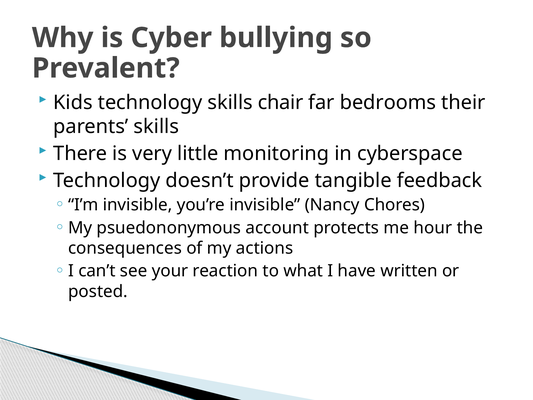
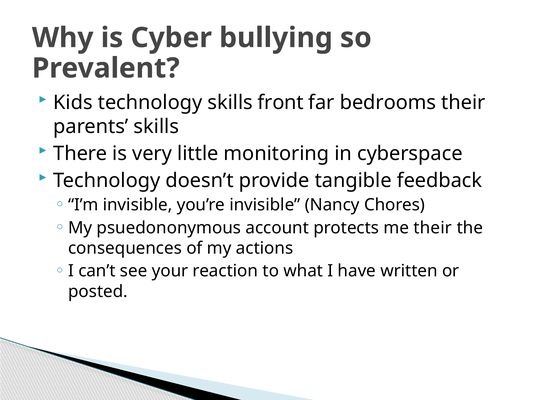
chair: chair -> front (281, 102)
me hour: hour -> their (433, 228)
